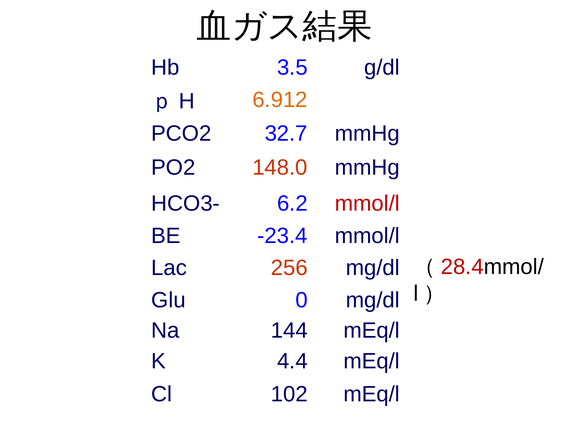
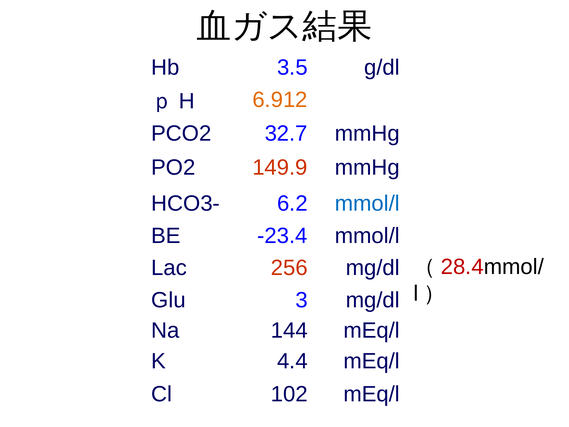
148.0: 148.0 -> 149.9 (280, 167)
mmol/l colour: red -> blue (367, 203)
0: 0 -> 3 (302, 300)
